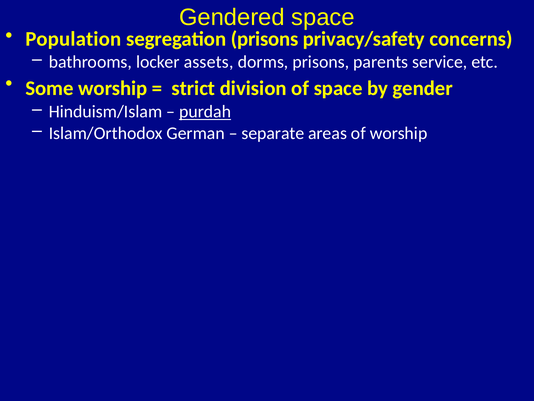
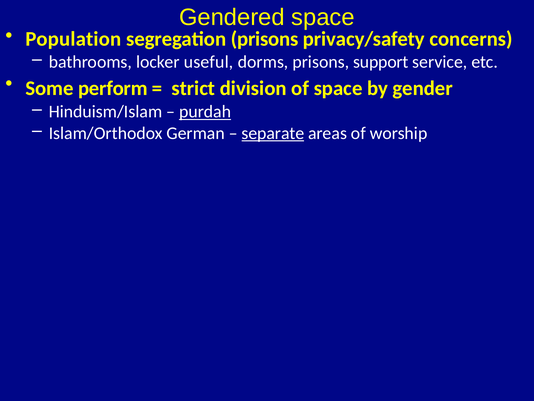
assets: assets -> useful (209, 62)
parents: parents -> support (381, 62)
Some worship: worship -> perform (113, 88)
separate underline: none -> present (273, 133)
